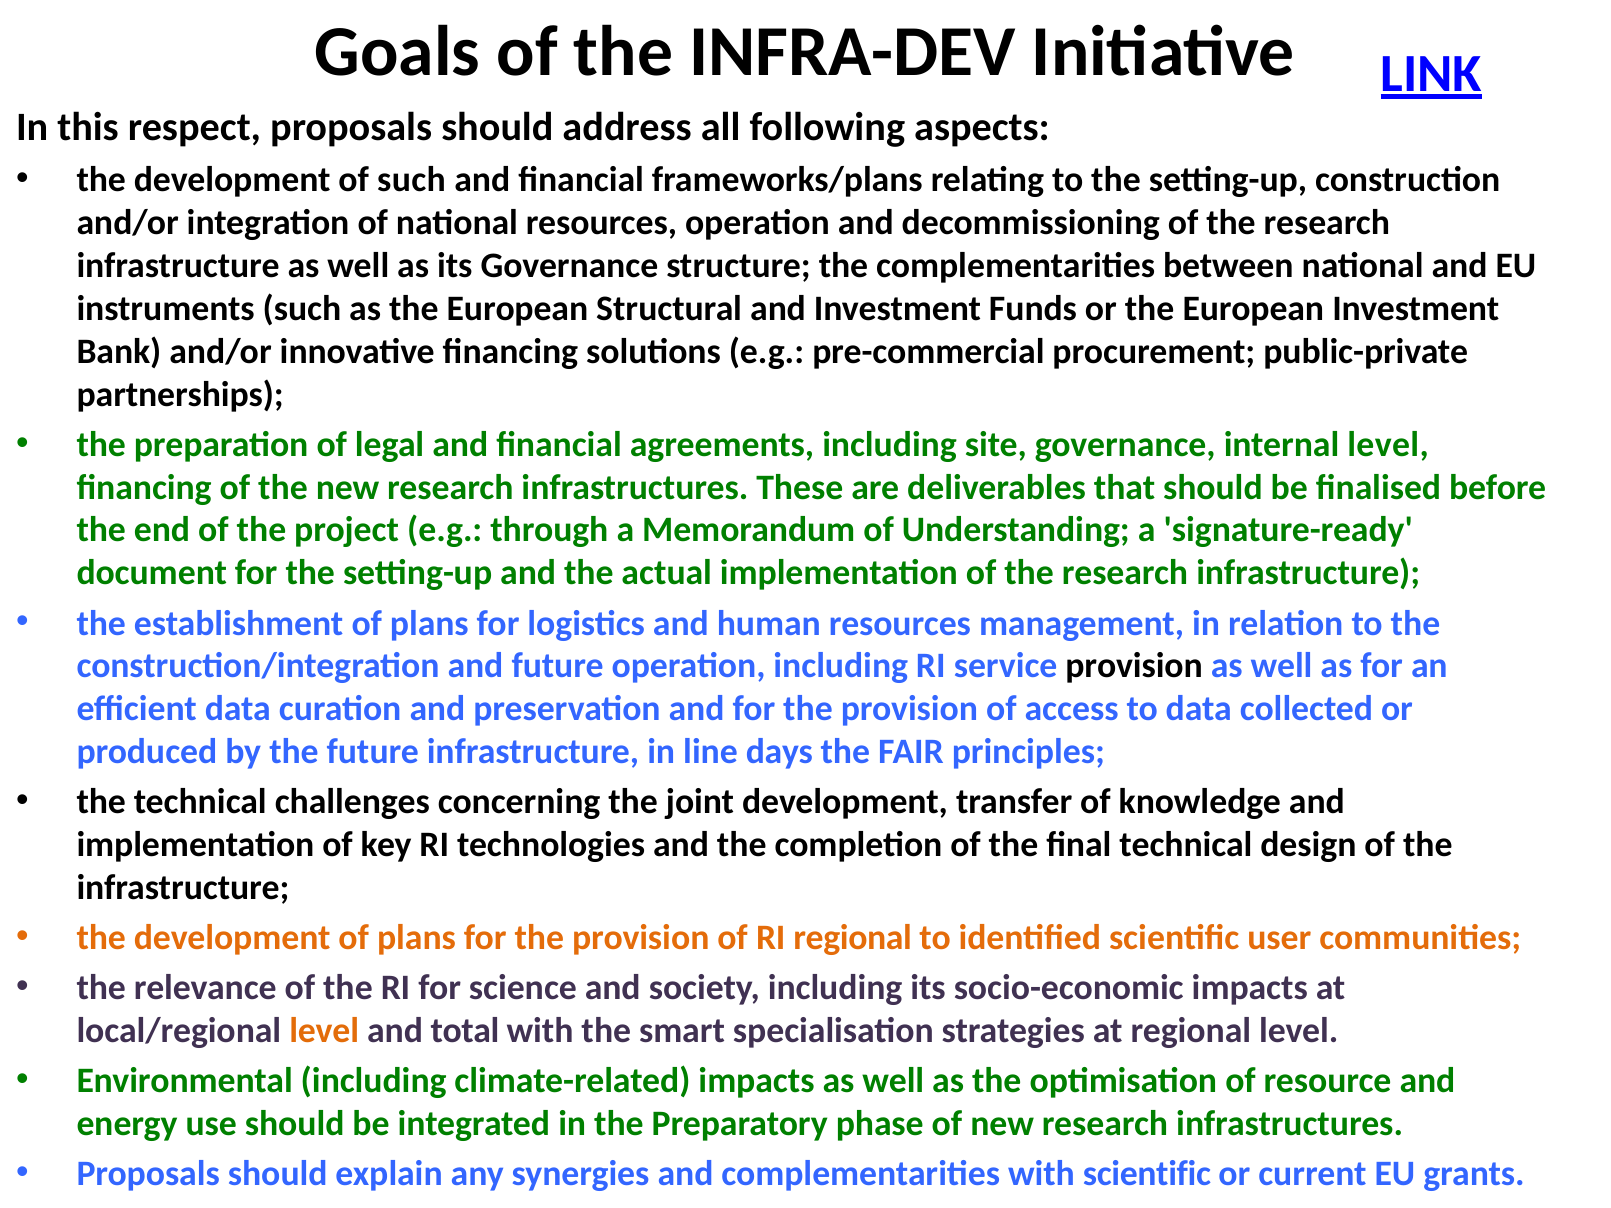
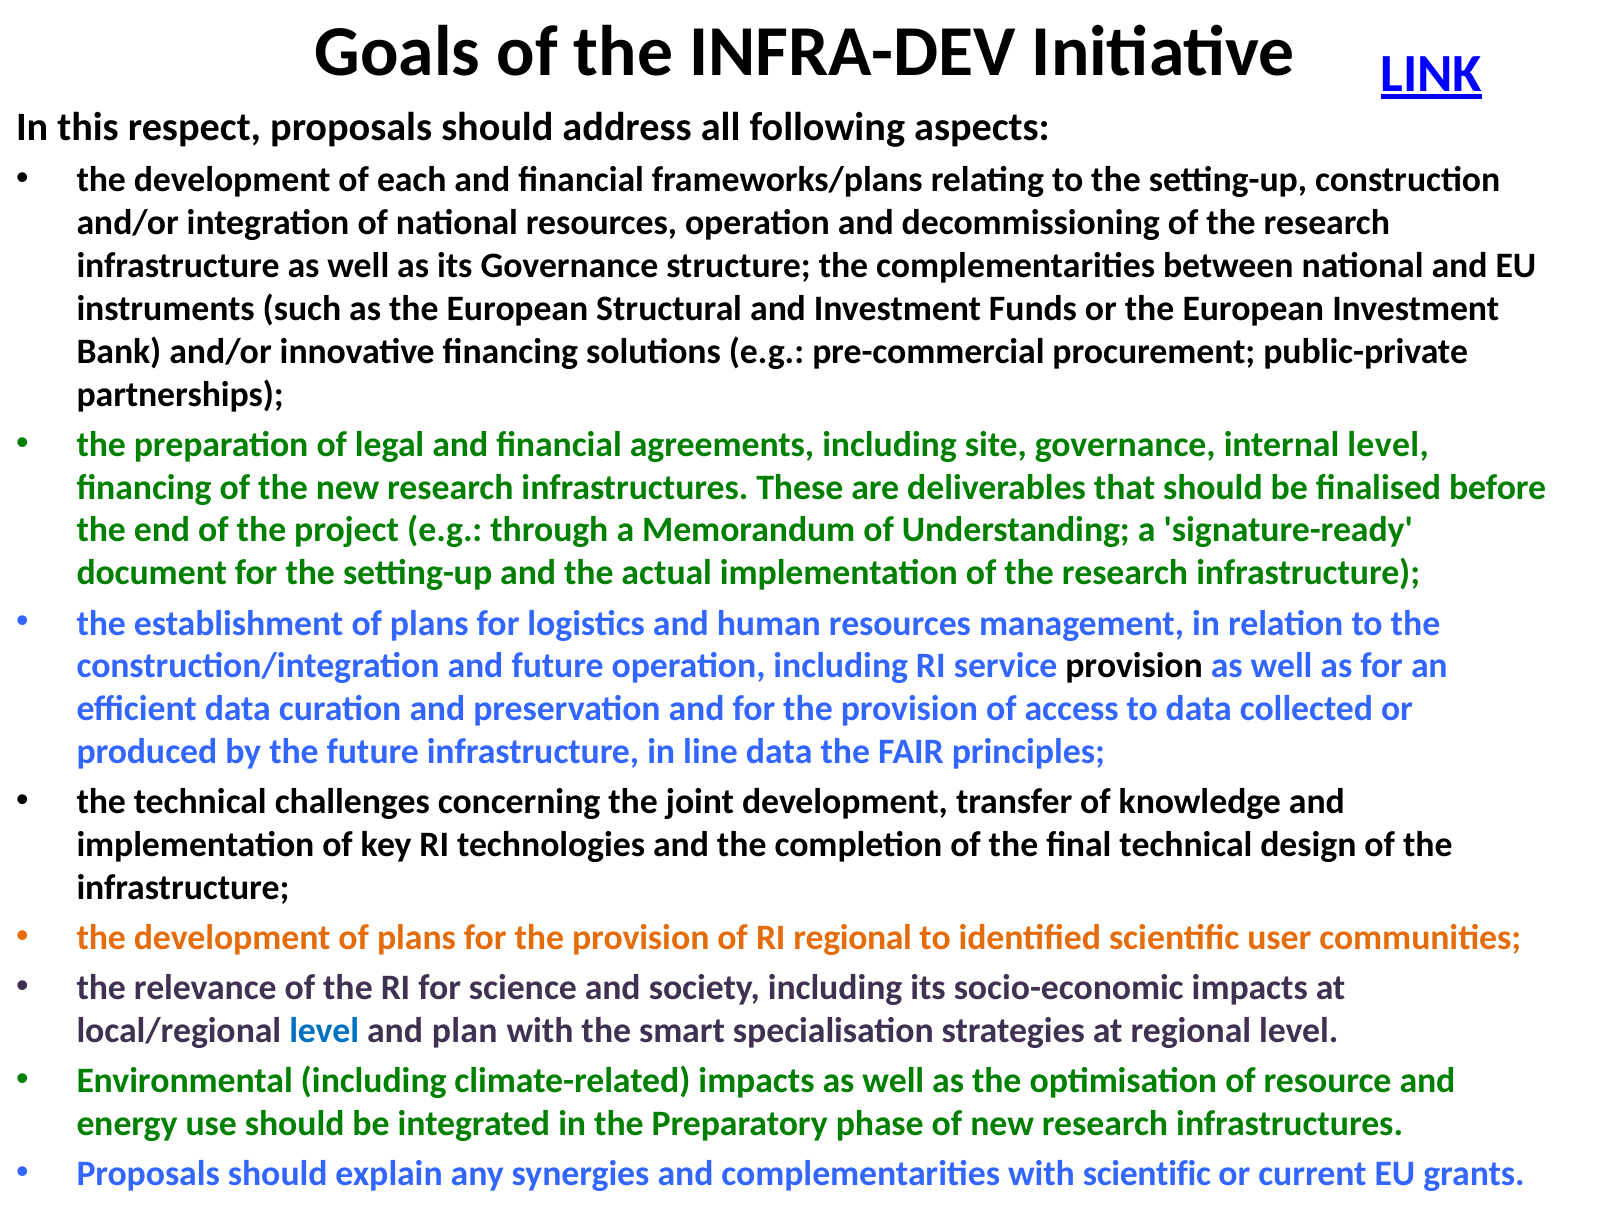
of such: such -> each (412, 180)
line days: days -> data (779, 752)
level colour: orange -> blue (324, 1031)
total: total -> plan (465, 1031)
